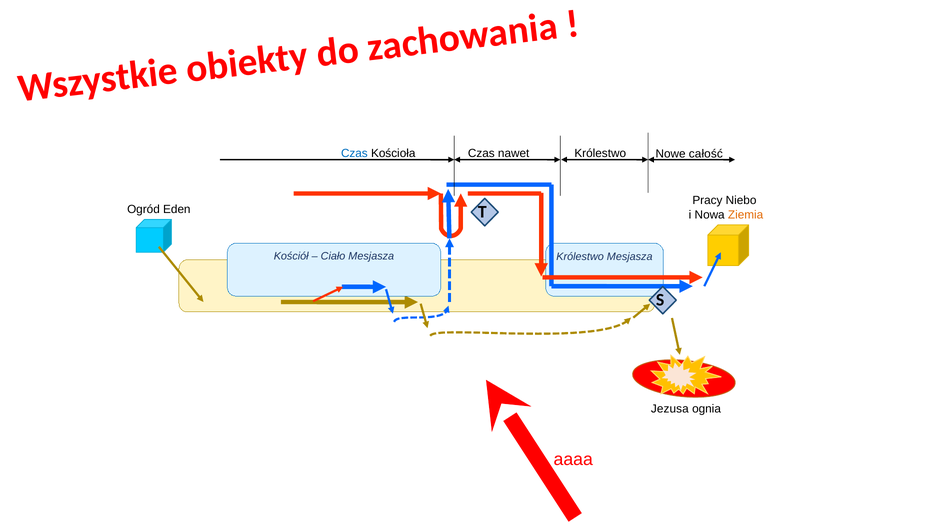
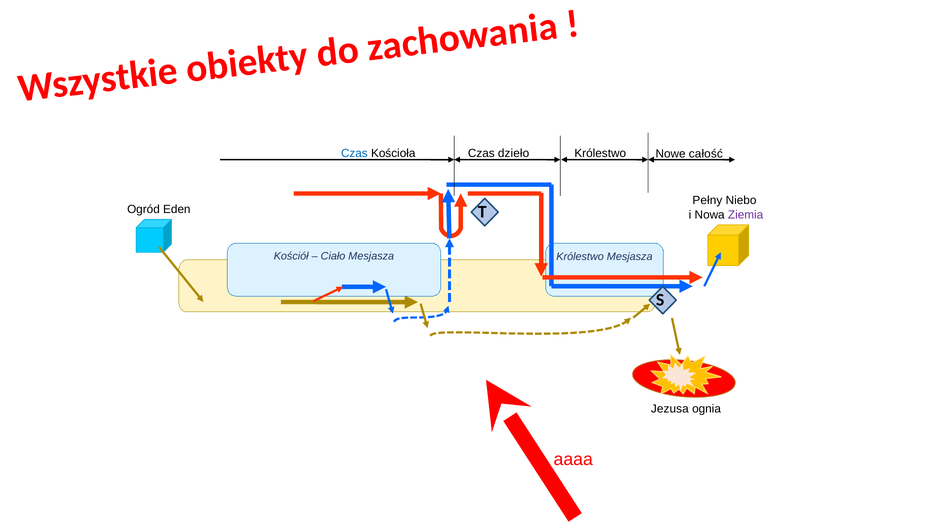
nawet: nawet -> dzieło (514, 154)
Pracy: Pracy -> Pełny (707, 201)
Ziemia colour: orange -> purple (746, 215)
